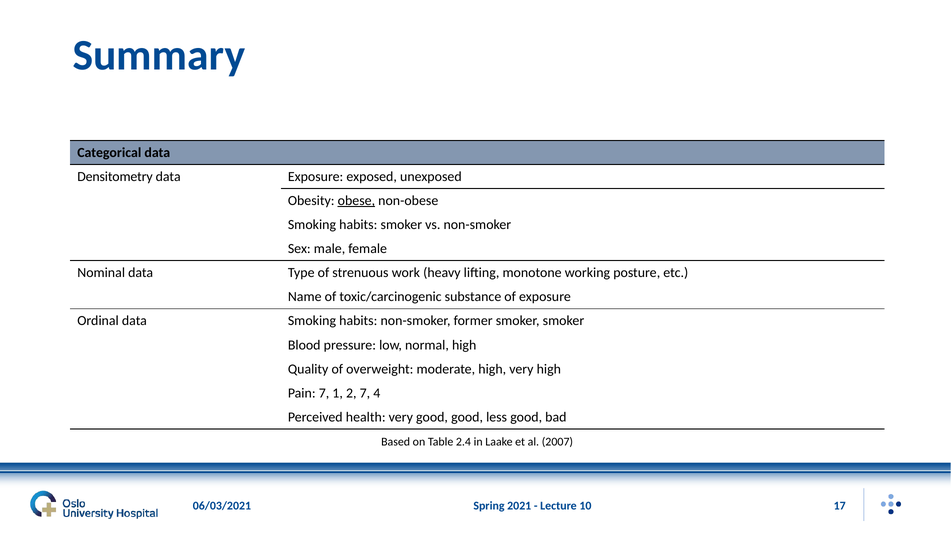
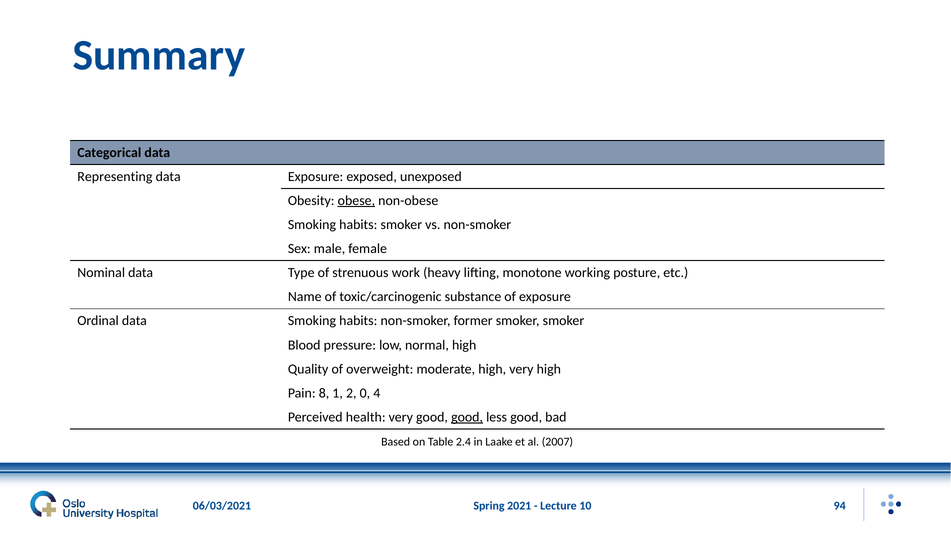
Densitometry: Densitometry -> Representing (115, 177)
Pain 7: 7 -> 8 (324, 393)
2 7: 7 -> 0 (365, 393)
good underline: none -> present (467, 417)
17: 17 -> 94 (840, 506)
